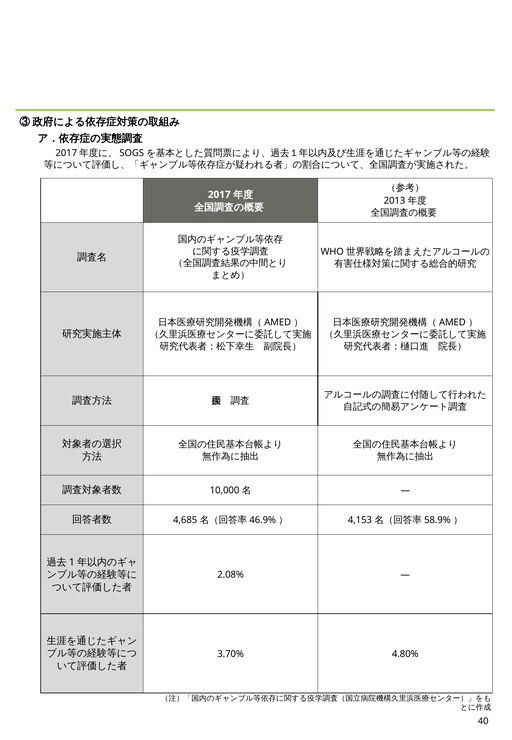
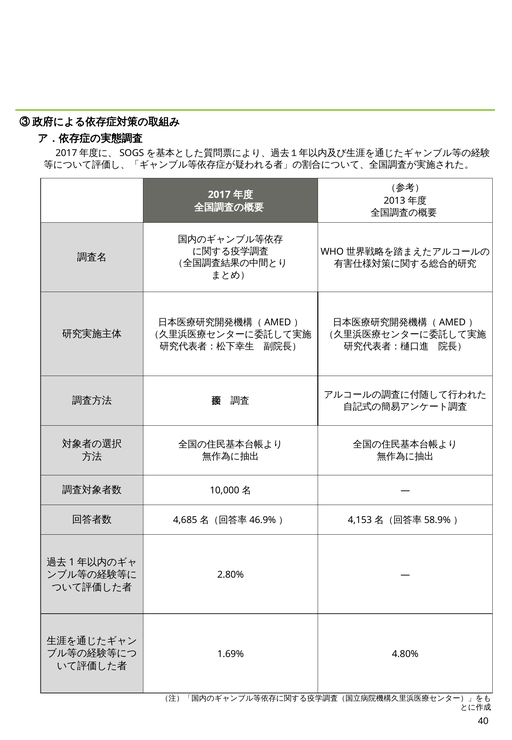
2.08%: 2.08% -> 2.80% (231, 574)
3.70%: 3.70% -> 1.69% (231, 654)
